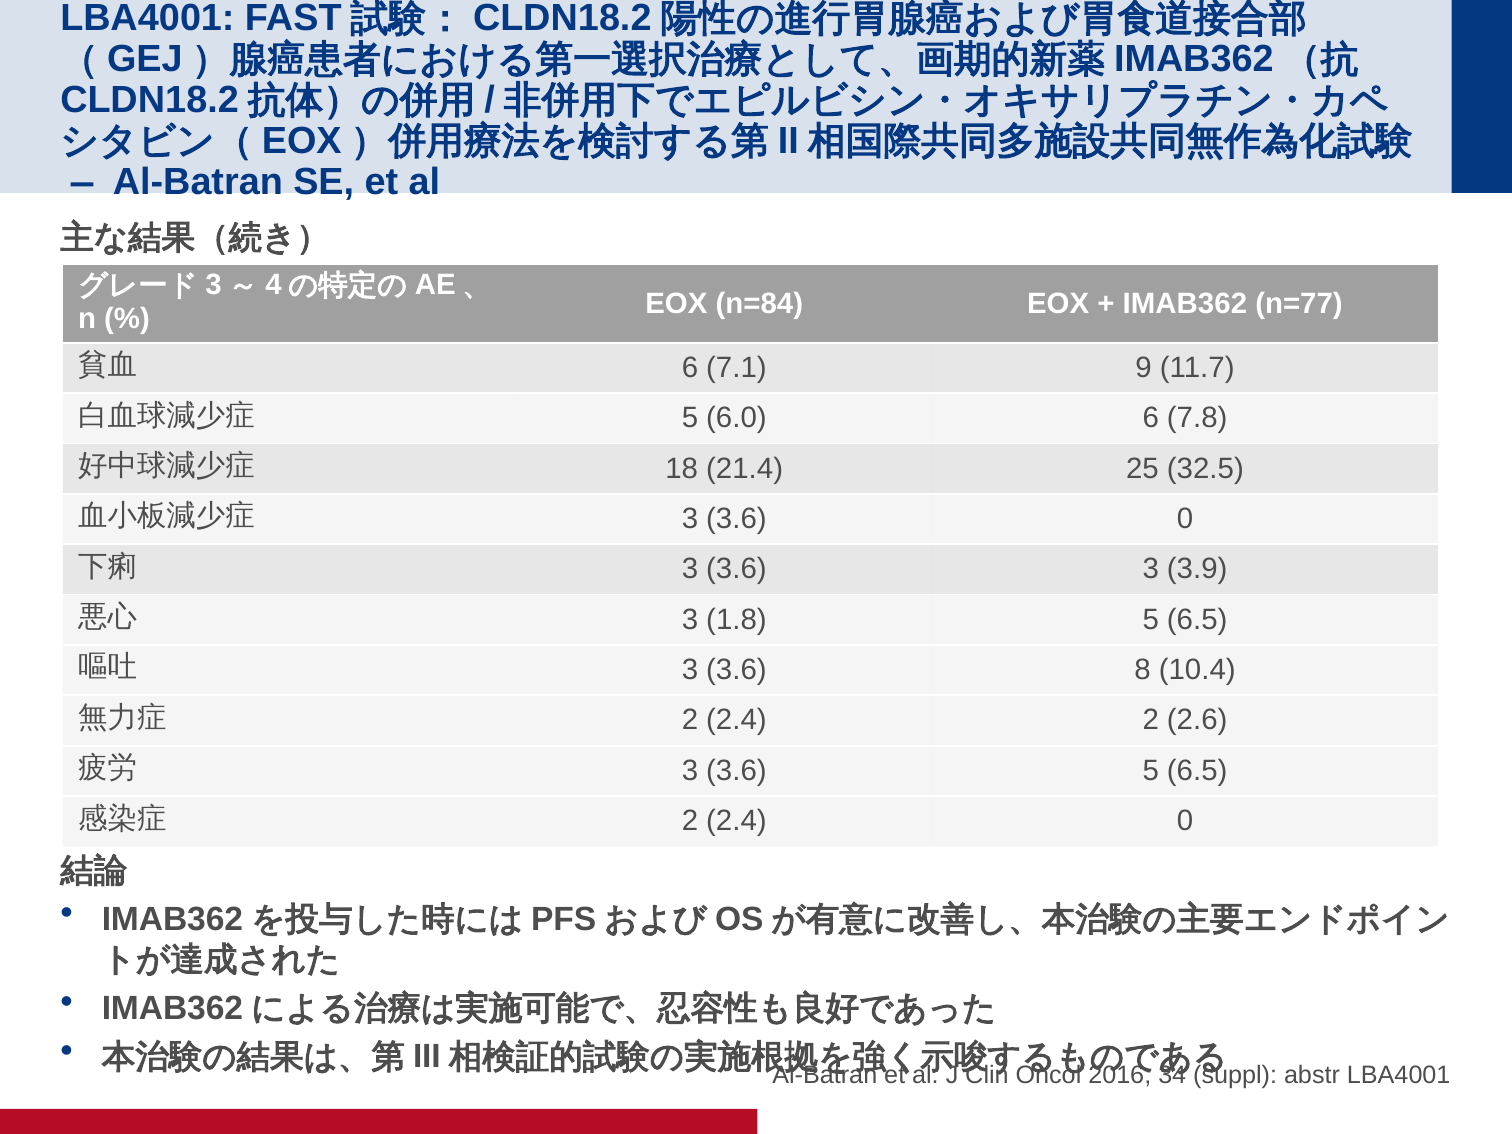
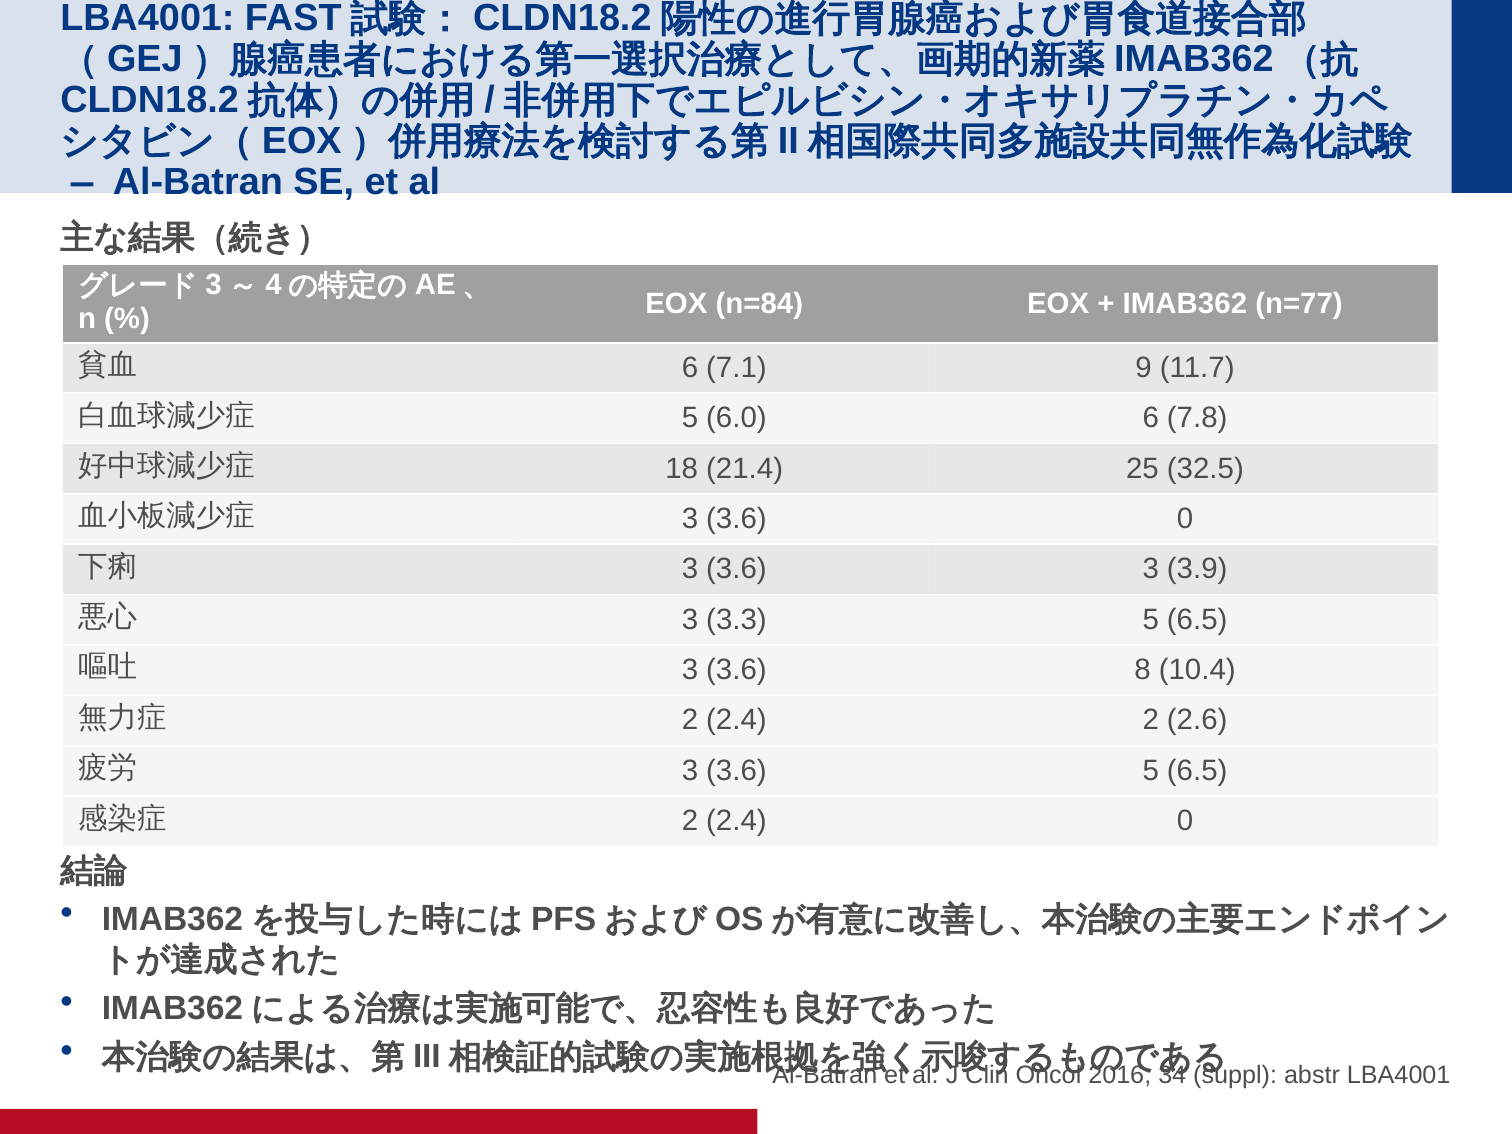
1.8: 1.8 -> 3.3 (736, 619)
